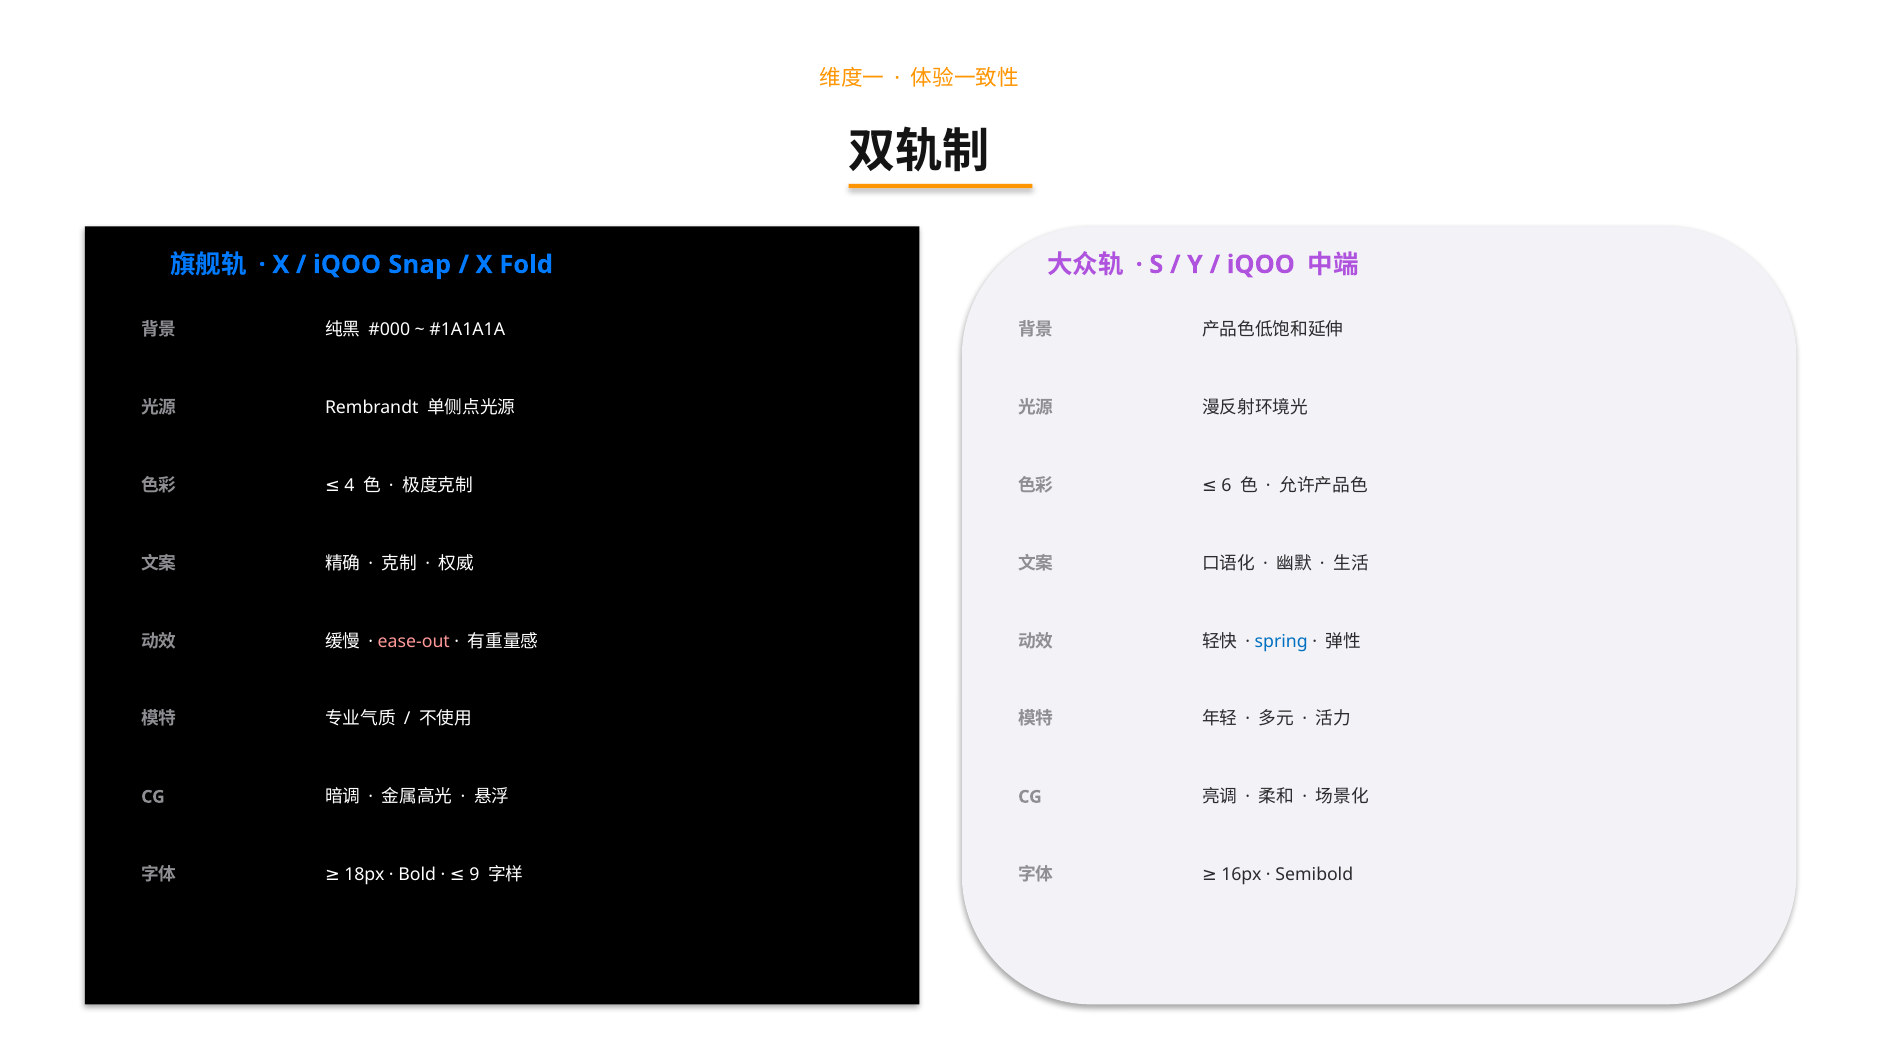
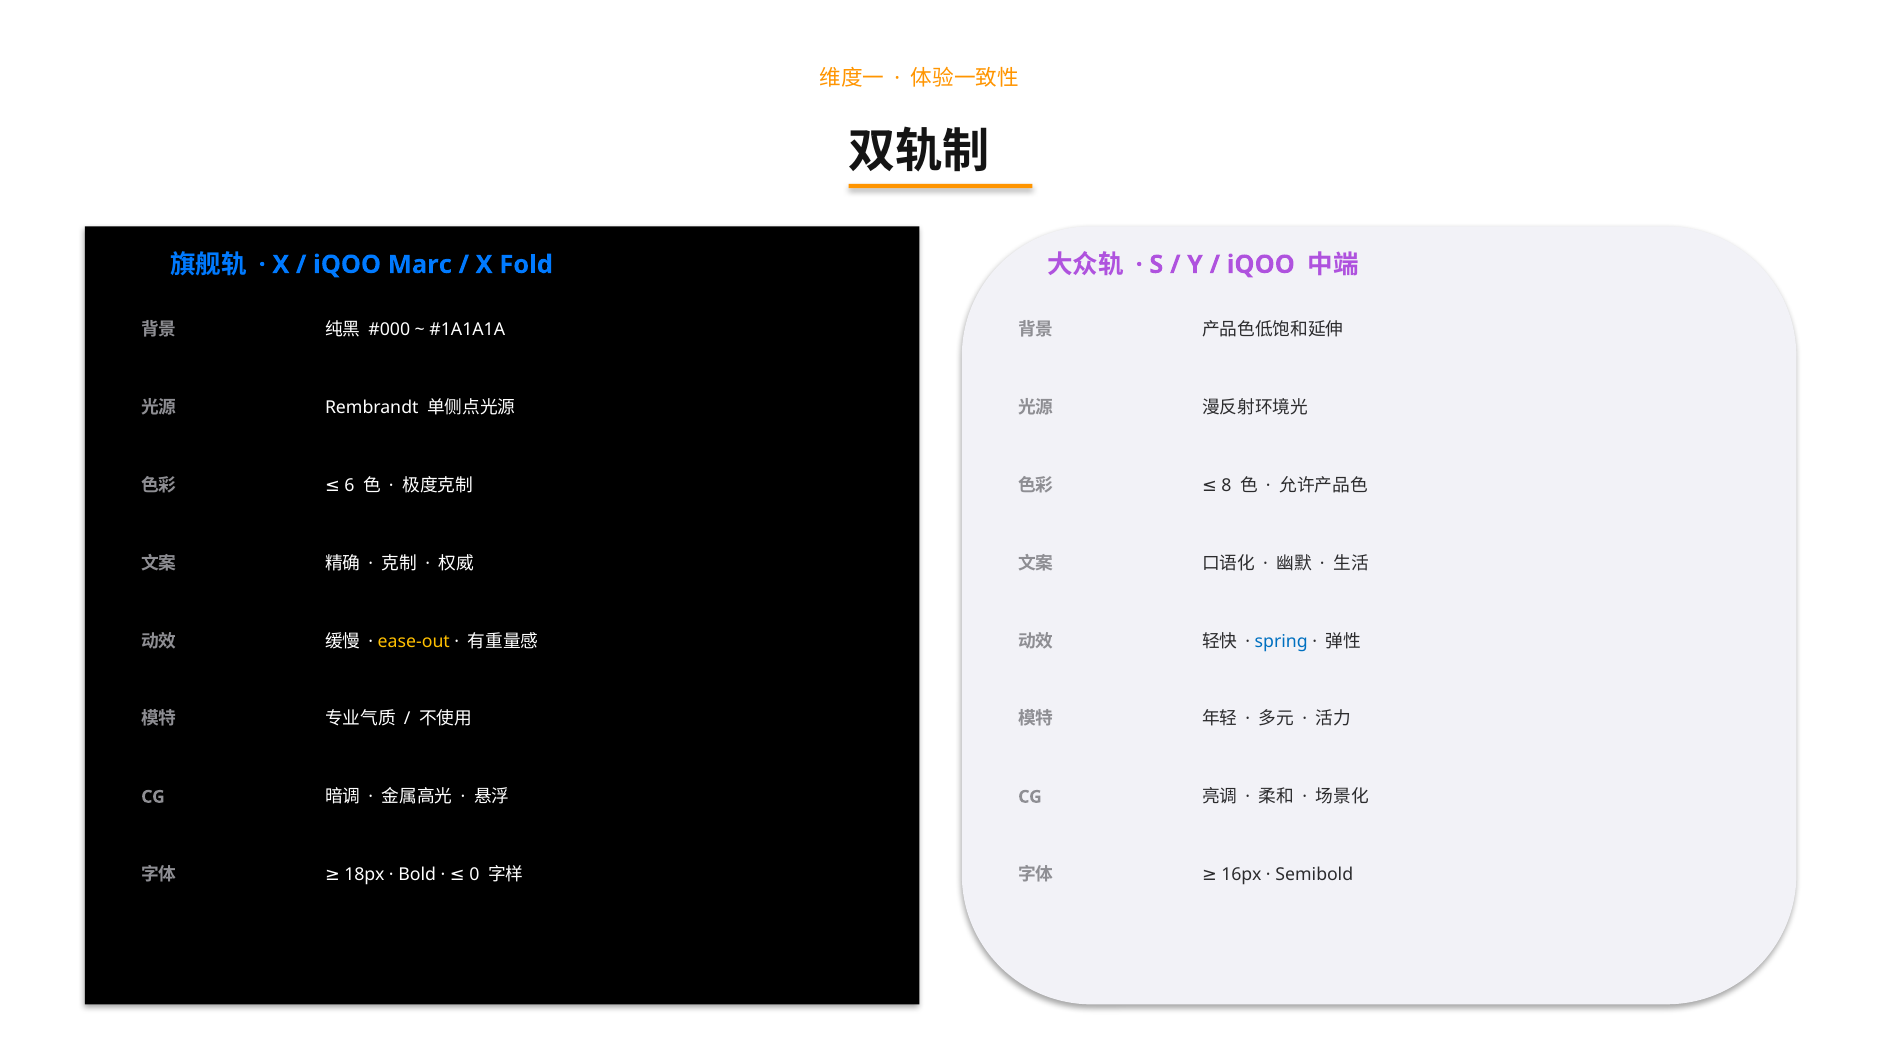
Snap: Snap -> Marc (420, 265)
4: 4 -> 6 (349, 486)
6: 6 -> 8 (1226, 486)
ease-out colour: pink -> yellow (414, 641)
9: 9 -> 0 (475, 875)
